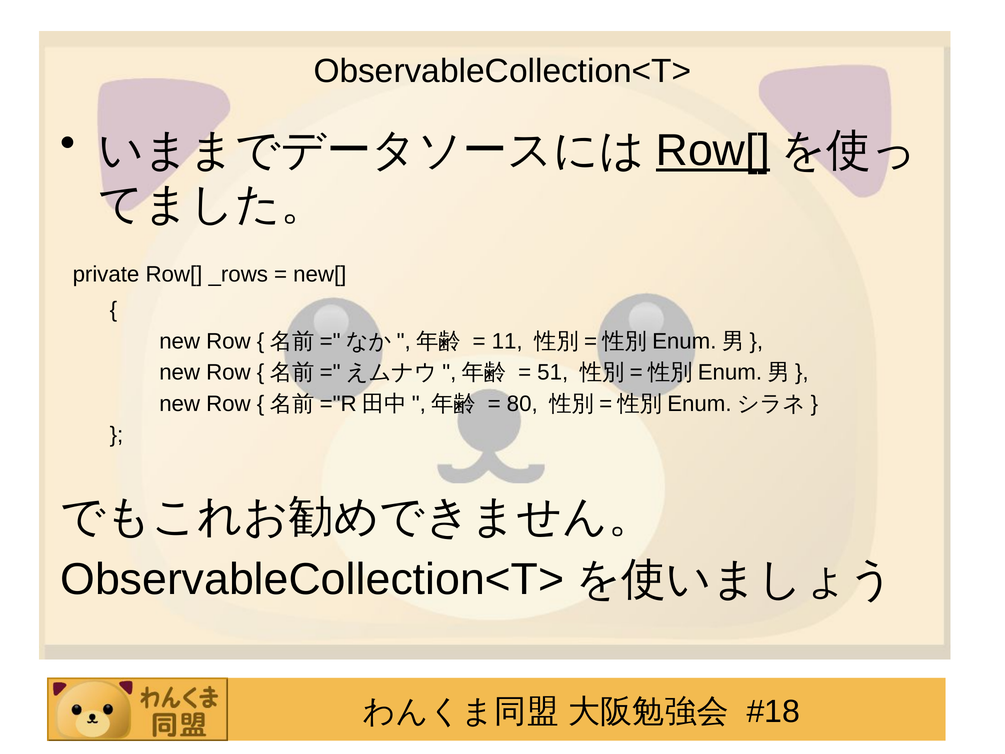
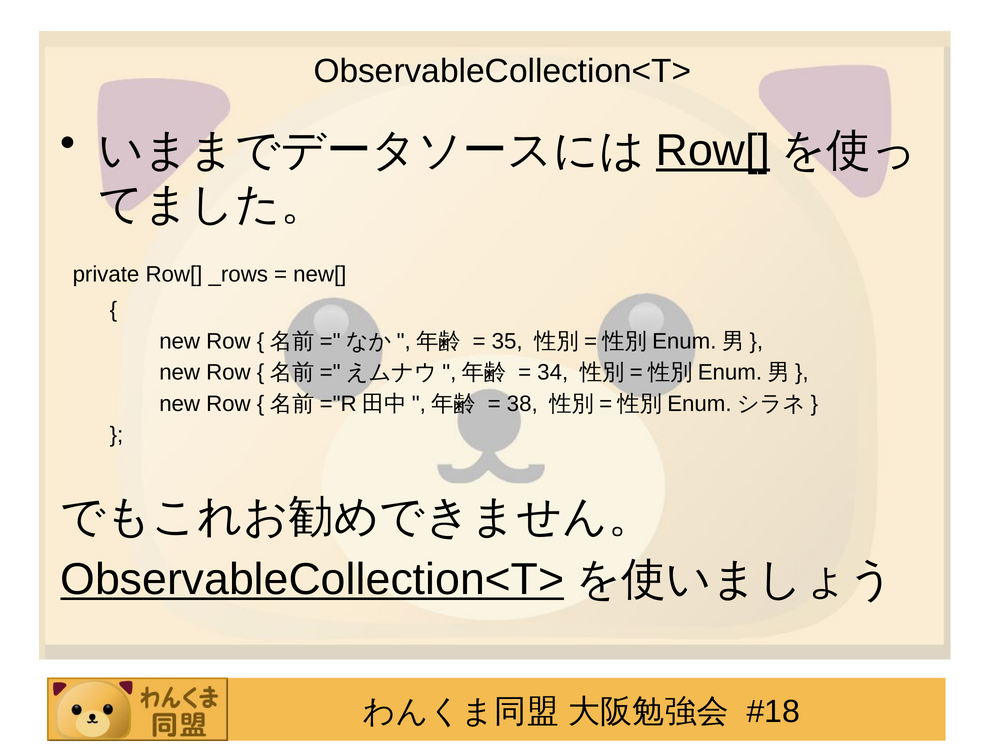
11: 11 -> 35 (507, 341)
51: 51 -> 34 (553, 372)
80: 80 -> 38 (522, 404)
ObservableCollection<T> underline: none -> present (312, 579)
